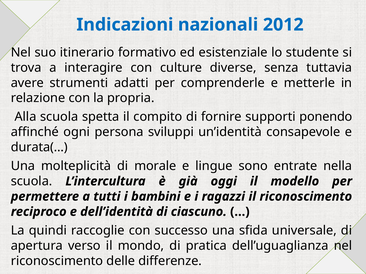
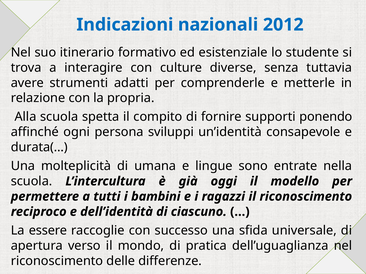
morale: morale -> umana (155, 166)
quindi: quindi -> essere (48, 231)
